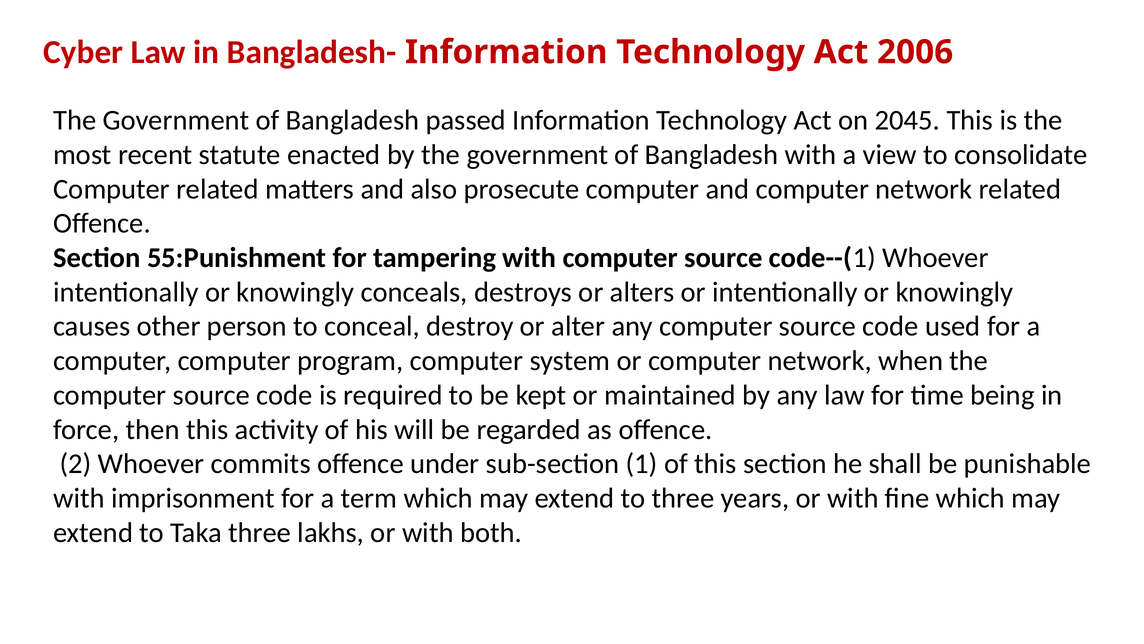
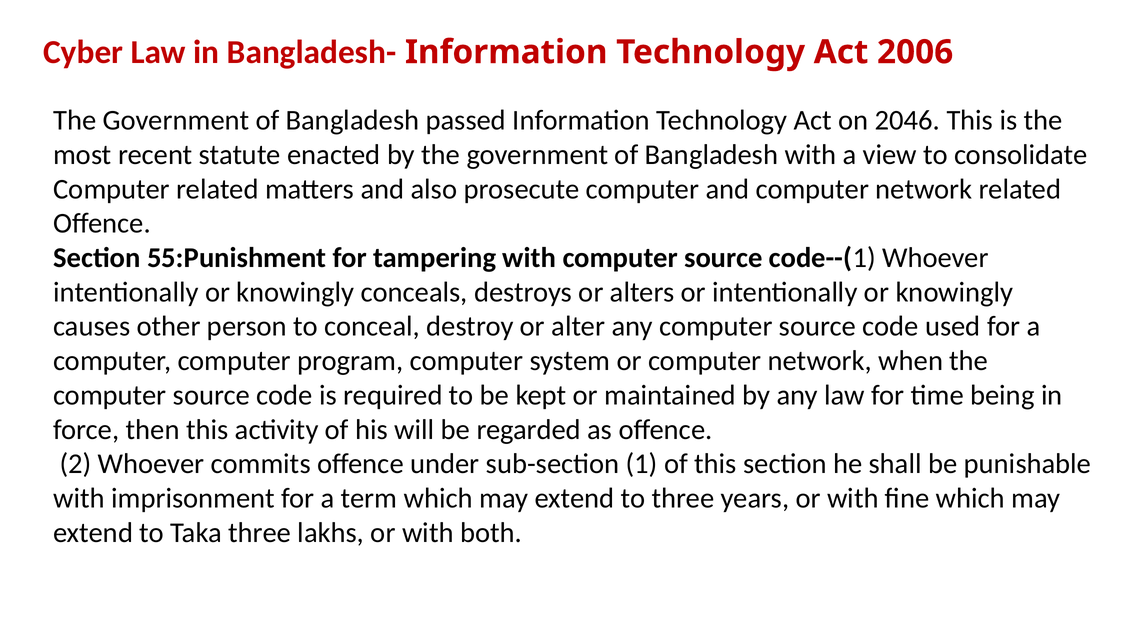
2045: 2045 -> 2046 (907, 120)
